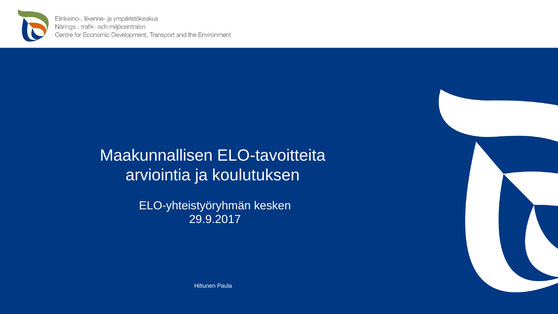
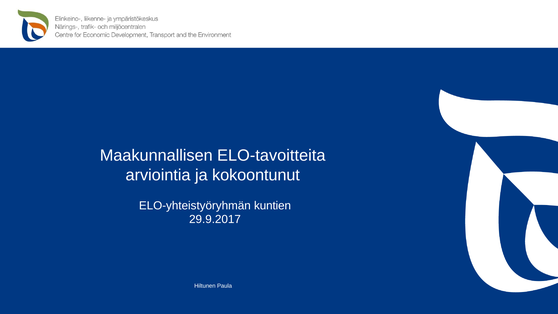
koulutuksen: koulutuksen -> kokoontunut (256, 175)
kesken: kesken -> kuntien (273, 205)
